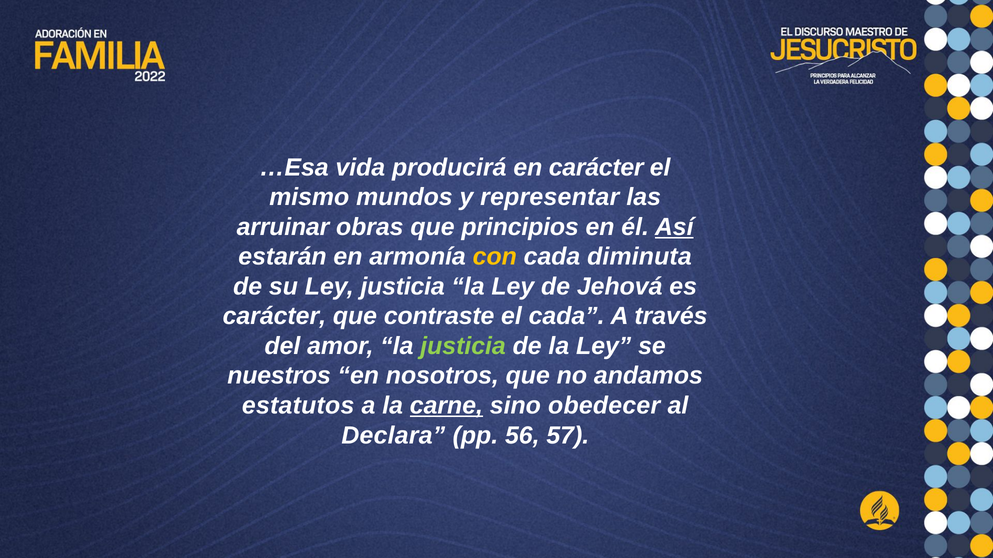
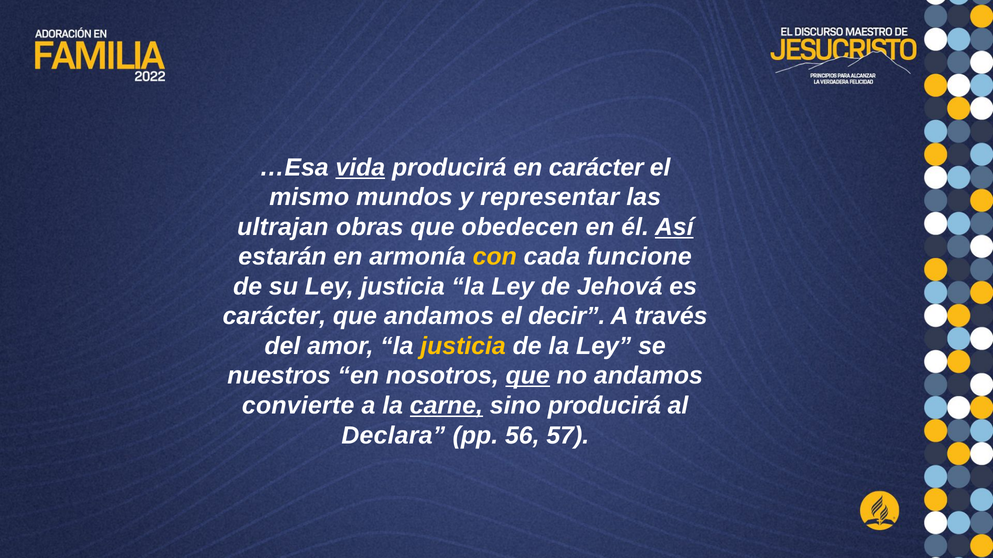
vida underline: none -> present (360, 168)
arruinar: arruinar -> ultrajan (283, 227)
principios: principios -> obedecen (520, 227)
diminuta: diminuta -> funcione (639, 257)
que contraste: contraste -> andamos (439, 317)
el cada: cada -> decir (567, 317)
justicia colour: light green -> yellow (463, 346)
que underline: none -> present (528, 376)
estatutos: estatutos -> convierte (298, 406)
sino obedecer: obedecer -> producirá (604, 406)
